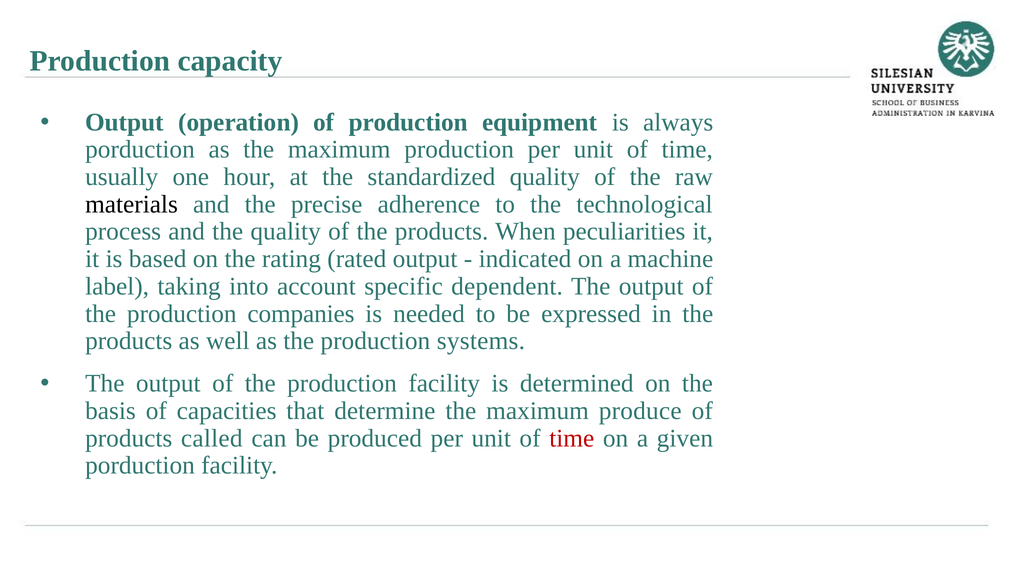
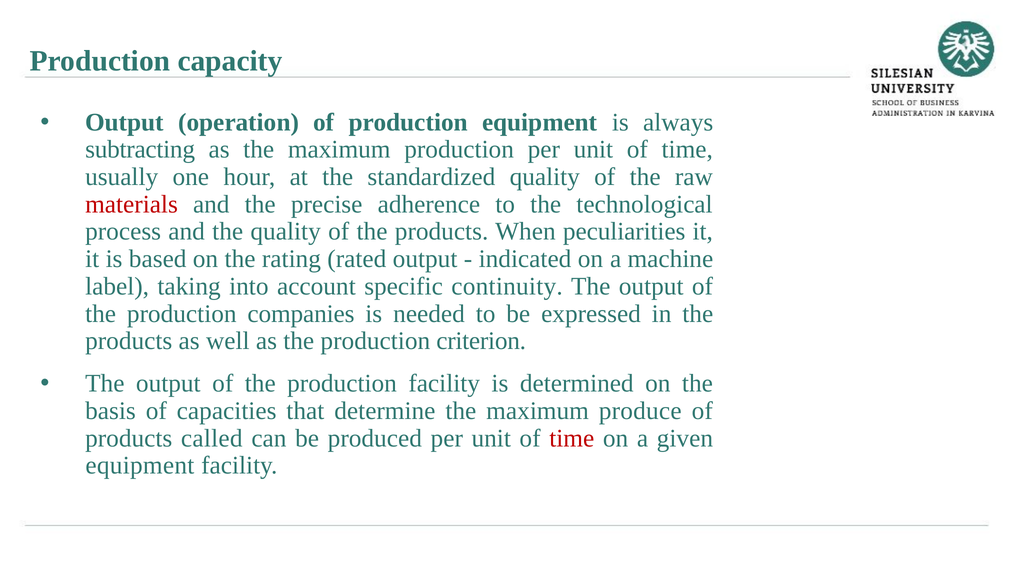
porduction: porduction -> subtracting (140, 150)
materials colour: black -> red (132, 204)
dependent: dependent -> continuity (507, 286)
systems: systems -> criterion (481, 341)
porduction: porduction -> equipment (140, 465)
